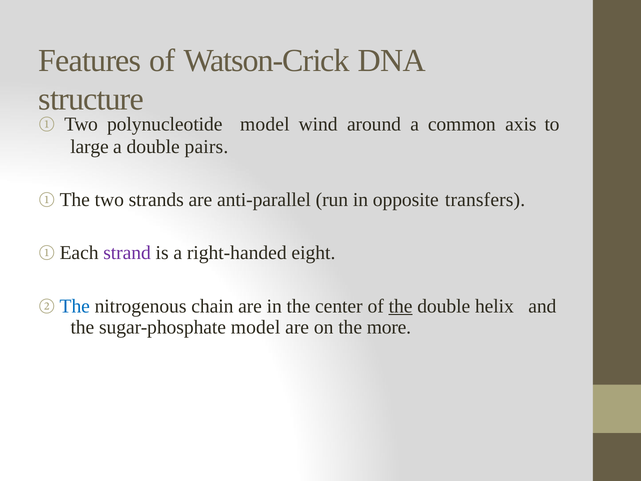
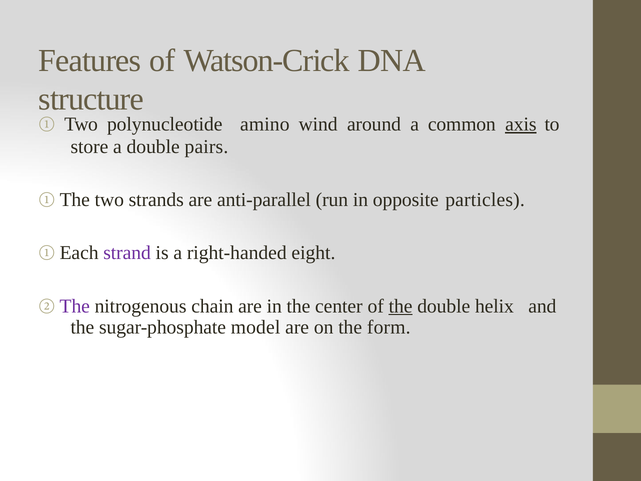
polynucleotide model: model -> amino (265, 124)
axis underline: none -> present (521, 124)
large: large -> store (89, 147)
transfers: transfers -> particles (485, 200)
The colour: blue -> purple (75, 306)
more: more -> form (389, 327)
